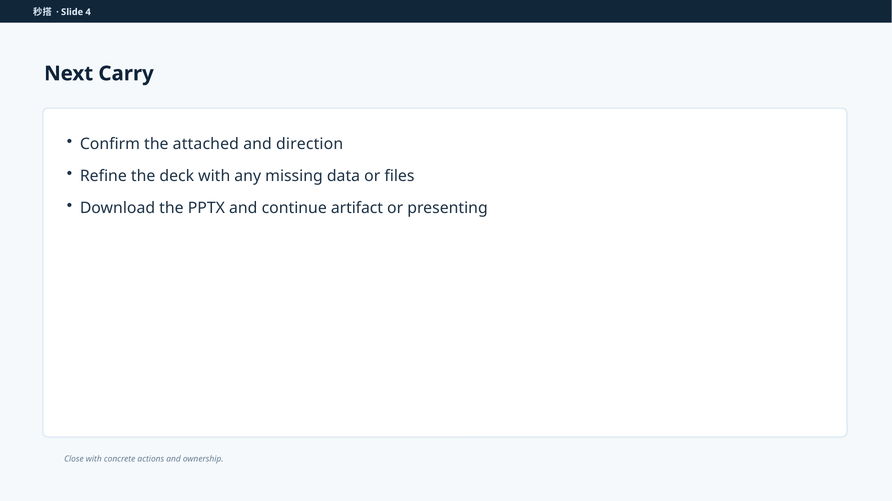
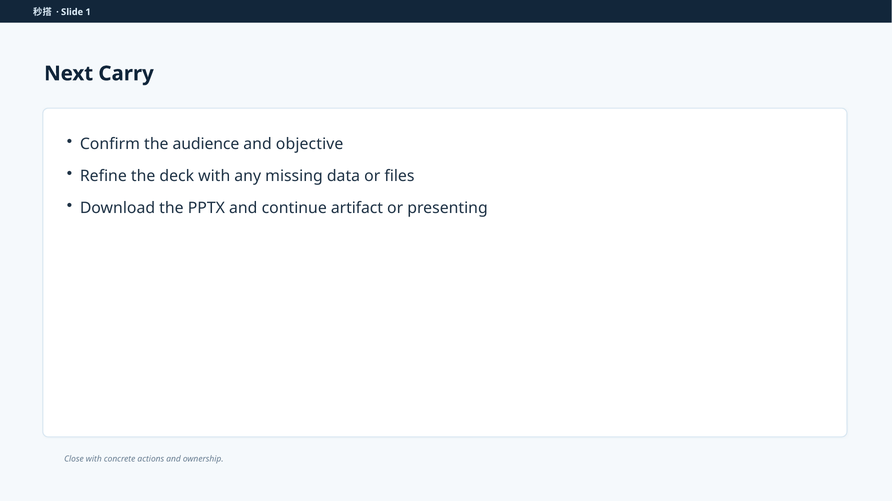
4: 4 -> 1 (88, 12)
attached: attached -> audience (206, 144)
direction: direction -> objective (310, 144)
